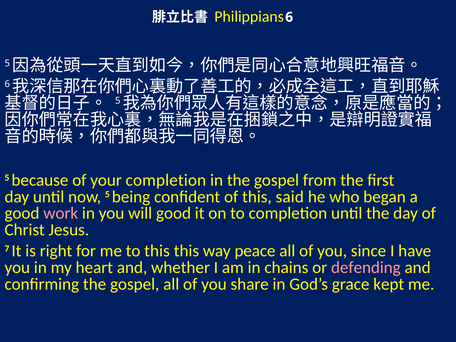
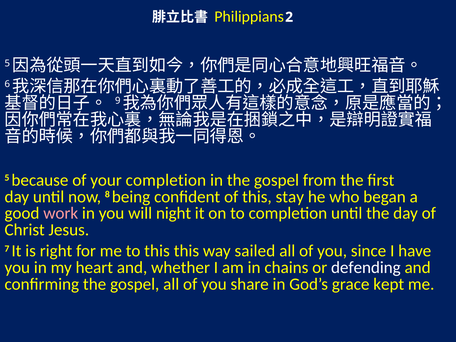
Philippians 6: 6 -> 2 (289, 17)
5: 5 -> 9 (118, 101)
now 5: 5 -> 8 (107, 194)
said: said -> stay (290, 197)
will good: good -> night (174, 213)
peace: peace -> sailed (255, 251)
defending colour: pink -> white (366, 268)
